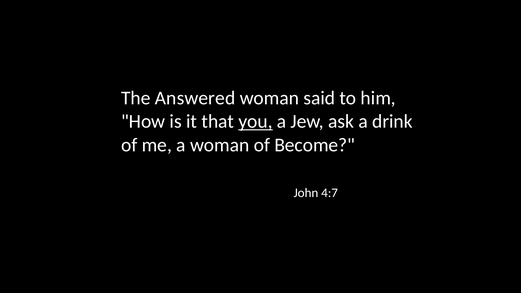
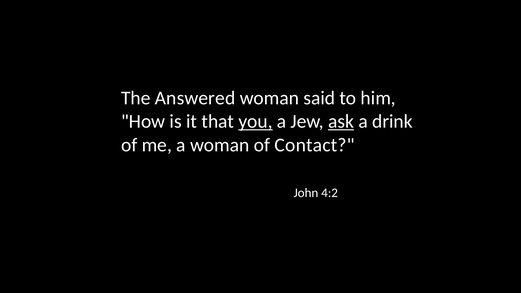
ask underline: none -> present (341, 122)
Become: Become -> Contact (315, 145)
4:7: 4:7 -> 4:2 (330, 193)
